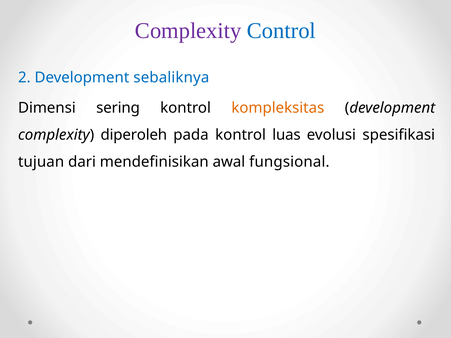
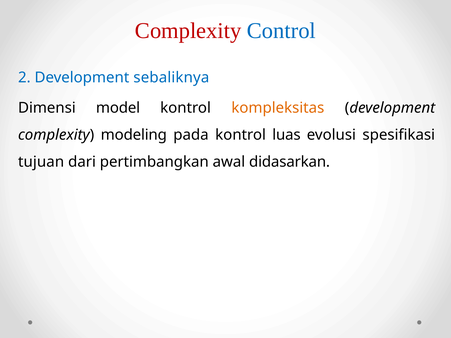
Complexity colour: purple -> red (188, 31)
sering: sering -> model (118, 108)
diperoleh: diperoleh -> modeling (134, 135)
mendefinisikan: mendefinisikan -> pertimbangkan (154, 162)
fungsional: fungsional -> didasarkan (290, 162)
